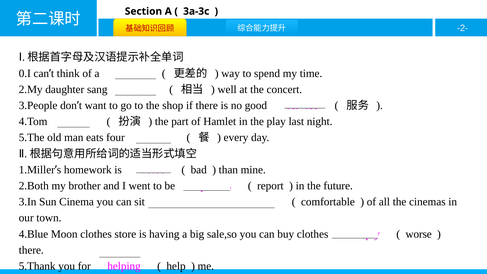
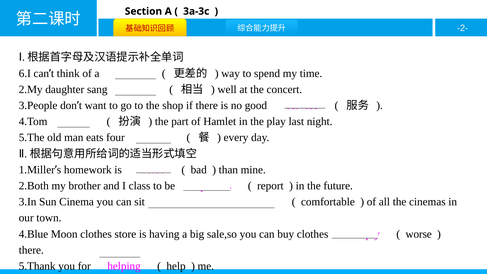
0.I: 0.I -> 6.I (25, 73)
went: went -> class (140, 186)
